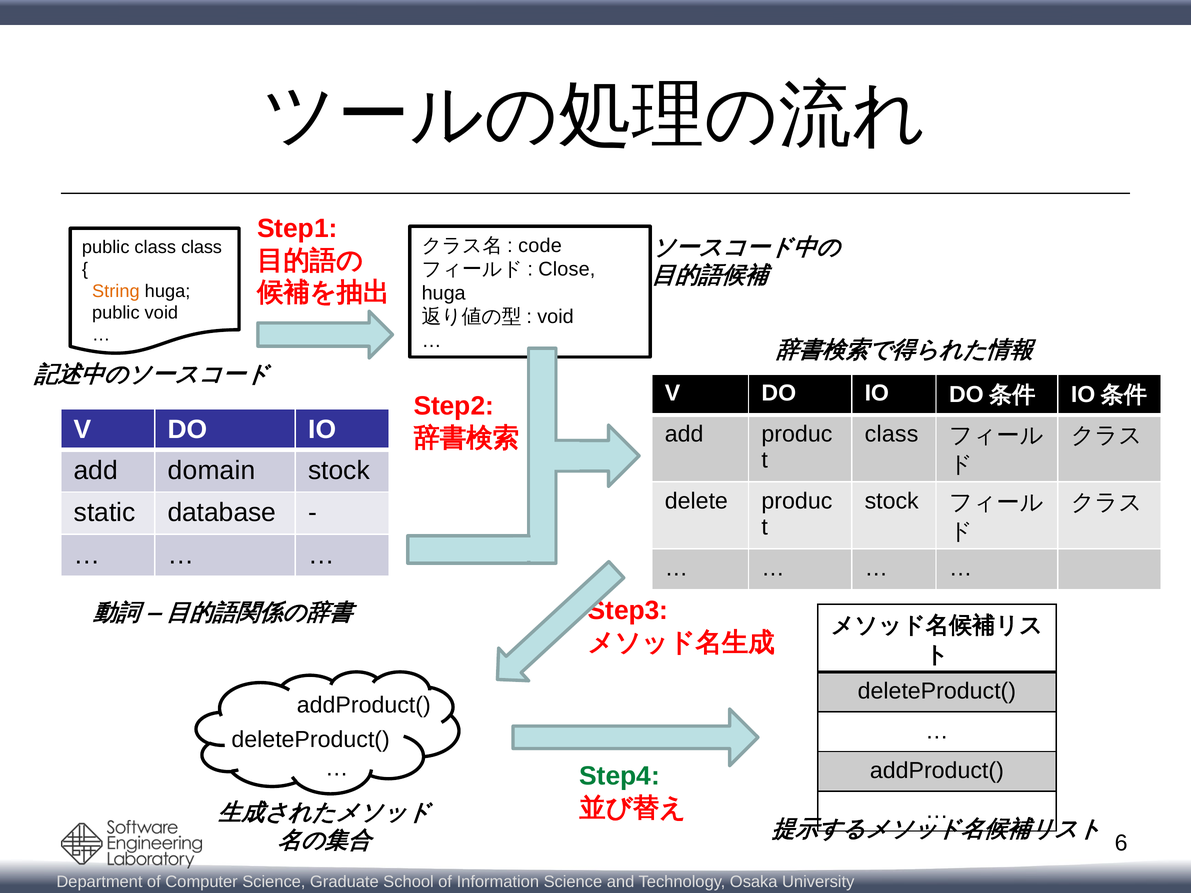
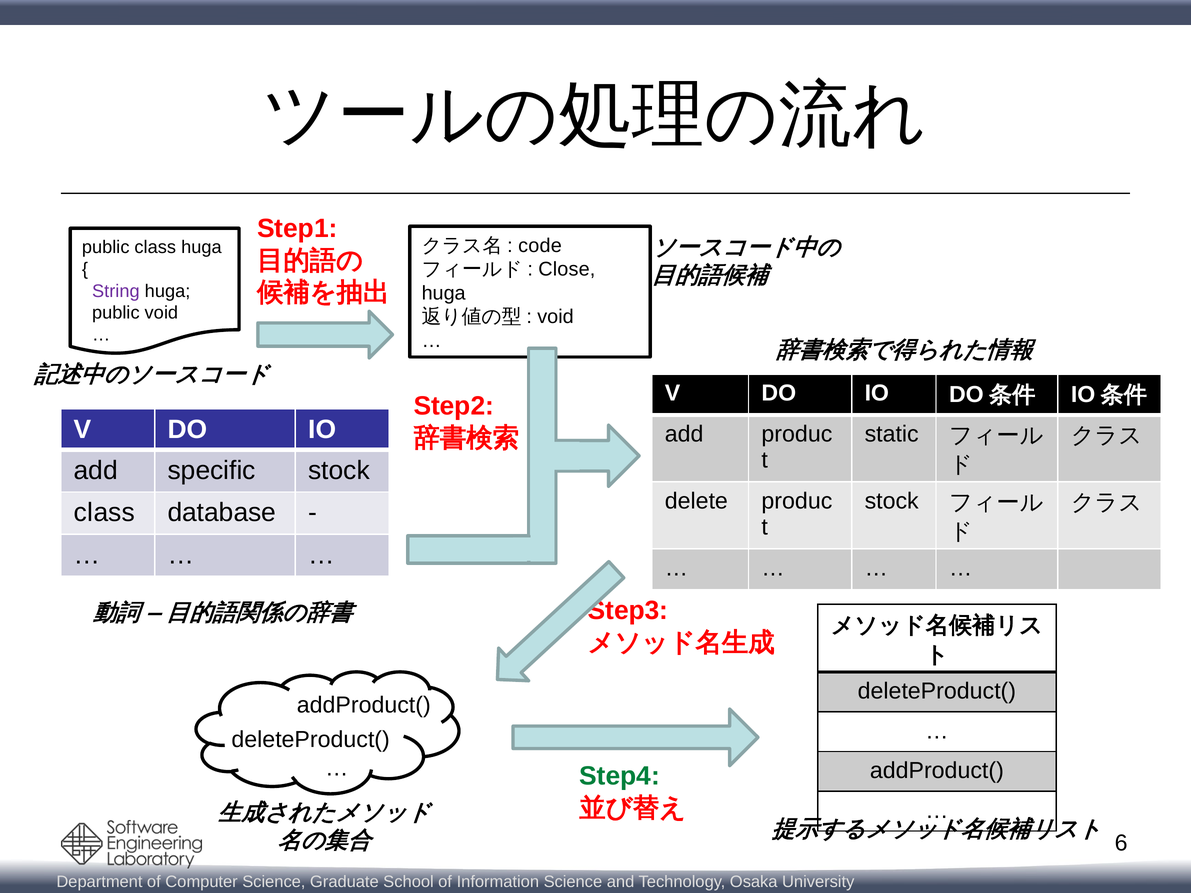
class class: class -> huga (201, 248)
String colour: orange -> purple (116, 291)
class: class -> static (892, 434)
domain: domain -> specific (212, 471)
static: static -> class (105, 513)
